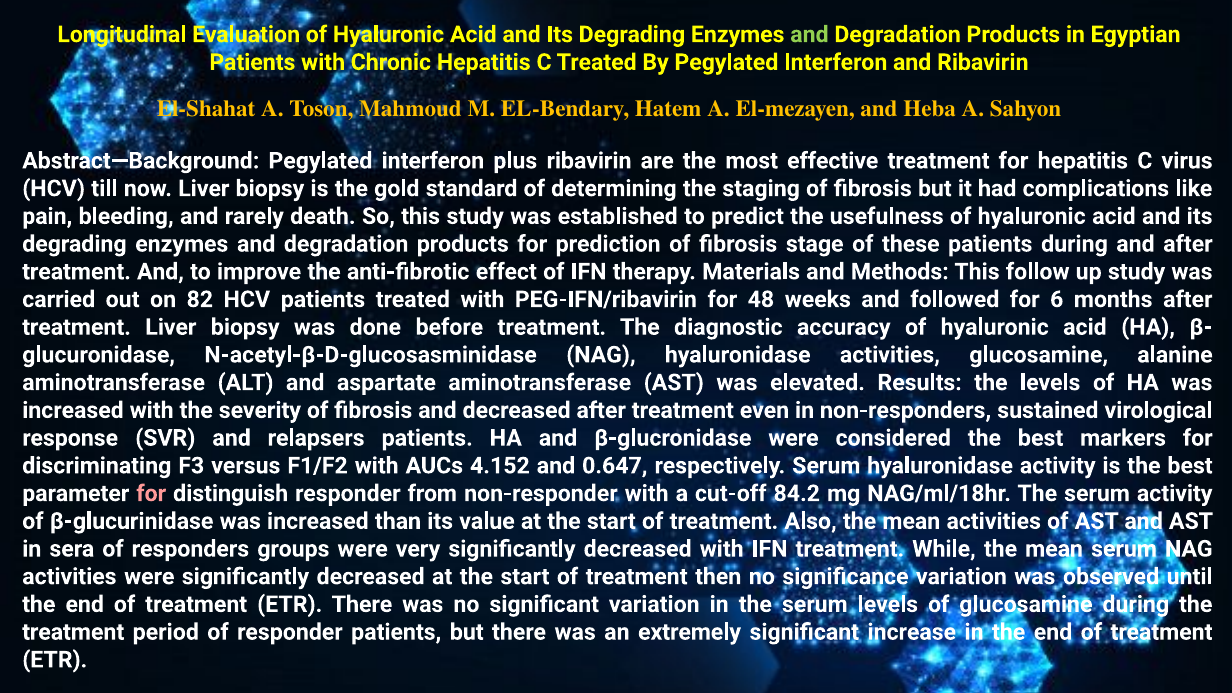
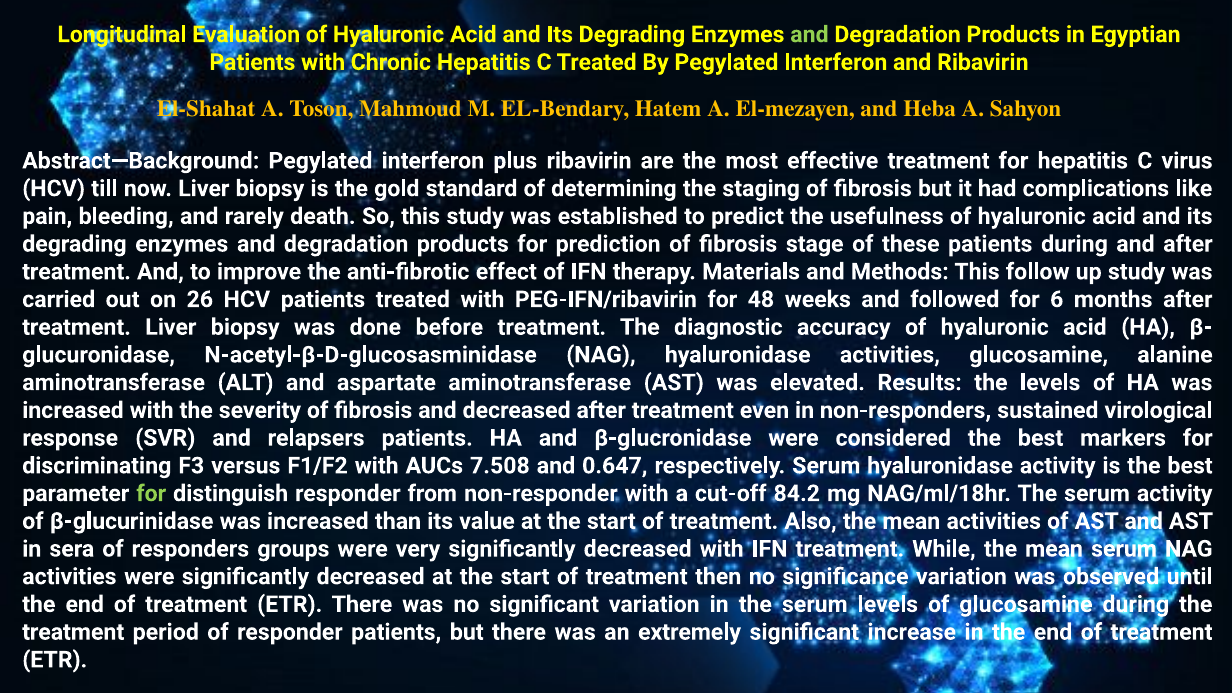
82: 82 -> 26 (200, 299)
4.152: 4.152 -> 7.508 (500, 466)
for colour: pink -> light green (151, 493)
